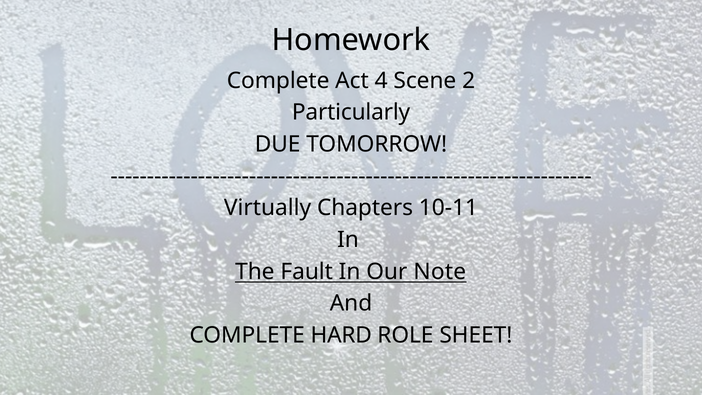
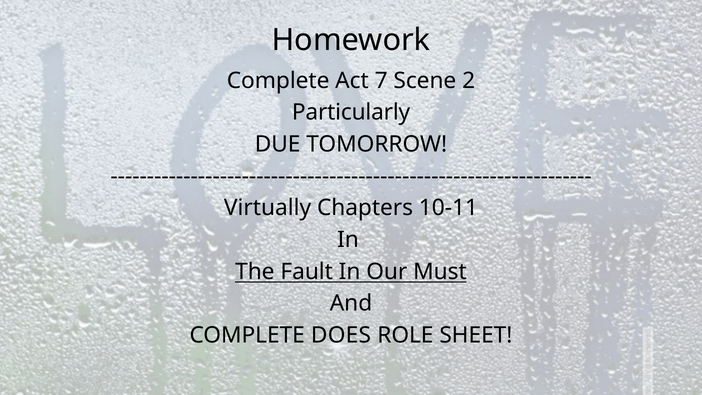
4: 4 -> 7 (381, 81)
Note: Note -> Must (440, 271)
HARD: HARD -> DOES (341, 335)
